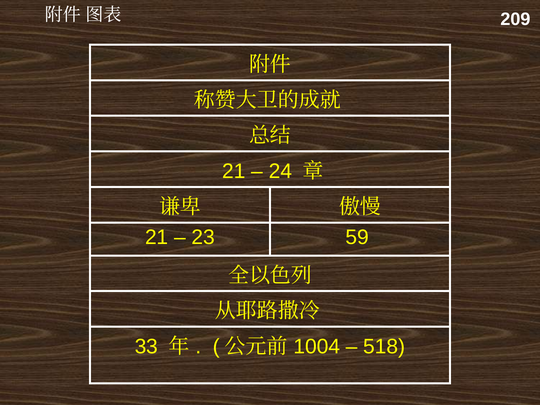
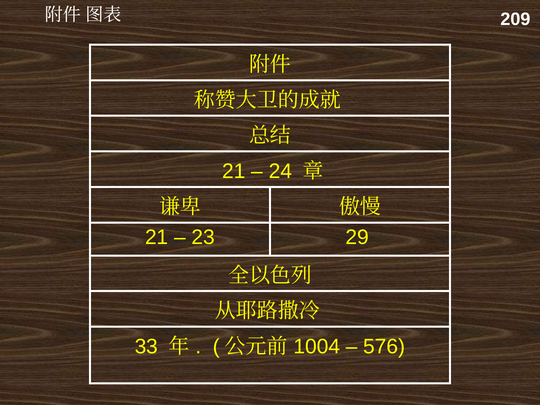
59: 59 -> 29 (357, 237)
518: 518 -> 576 (384, 347)
